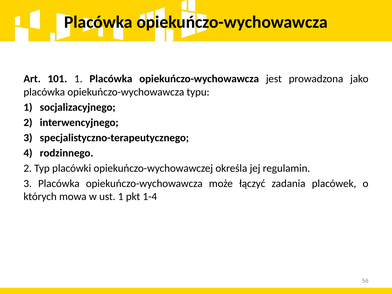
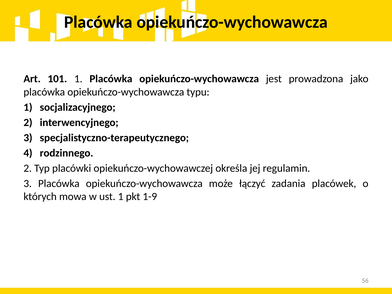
1-4: 1-4 -> 1-9 (150, 197)
